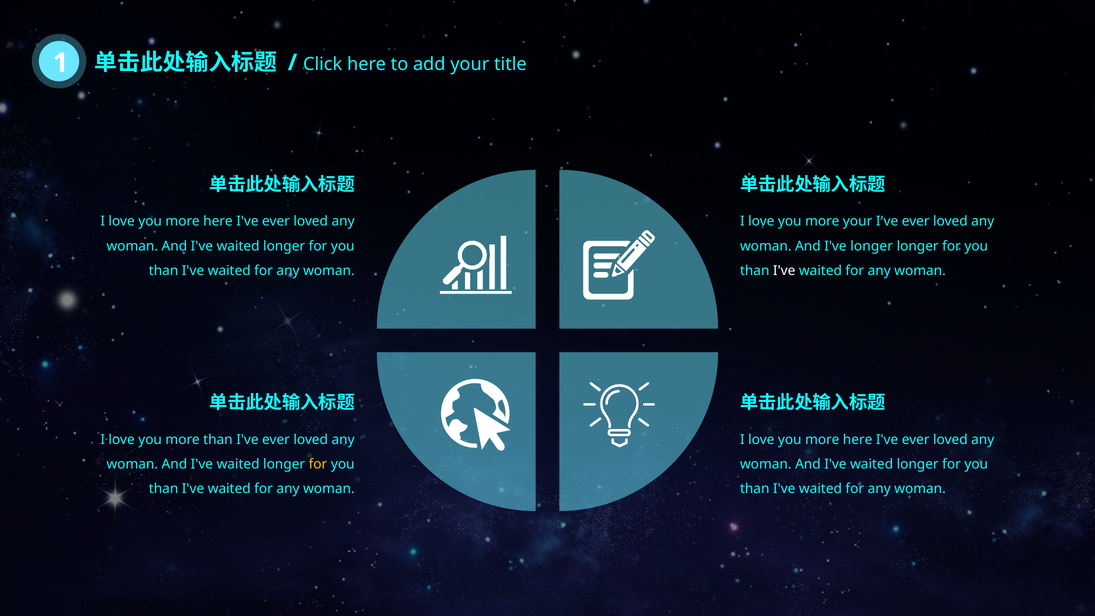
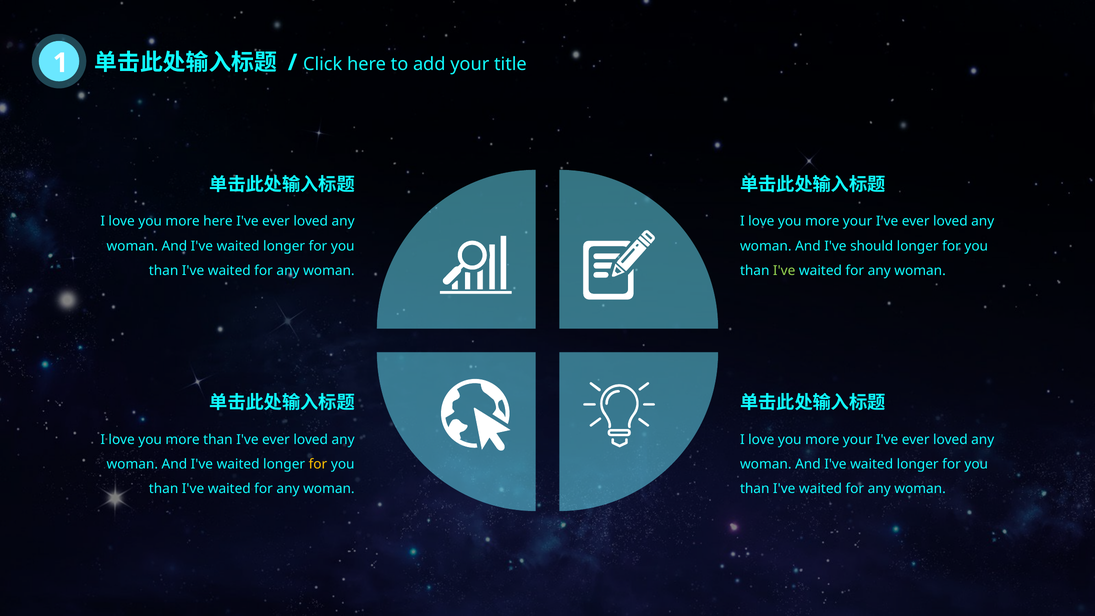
I've longer: longer -> should (872, 246)
I've colour: white -> light green (784, 271)
here: here -> your (858, 440)
